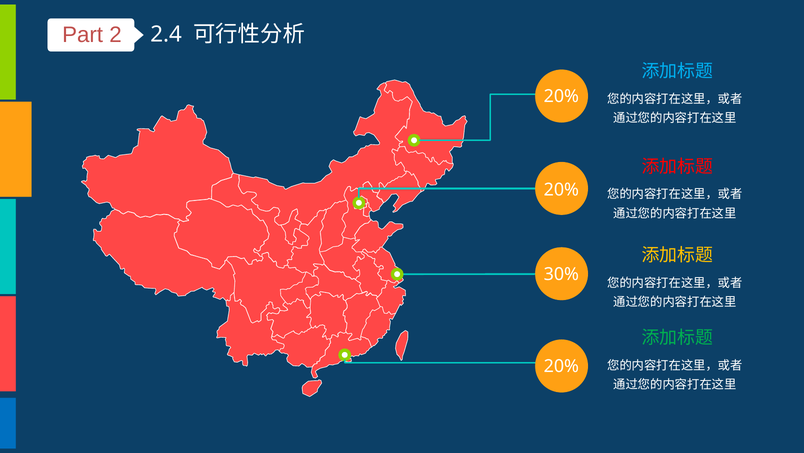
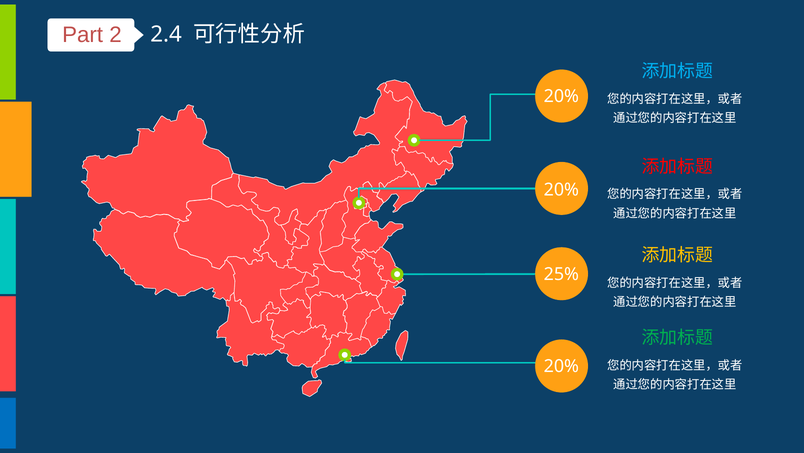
30%: 30% -> 25% (561, 274)
